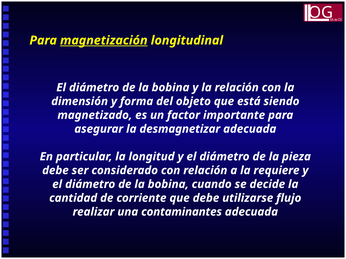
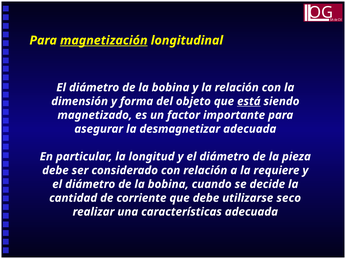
está underline: none -> present (249, 102)
flujo: flujo -> seco (289, 198)
contaminantes: contaminantes -> características (181, 212)
